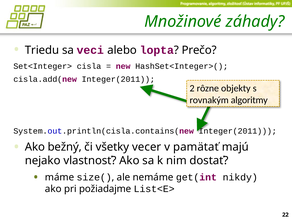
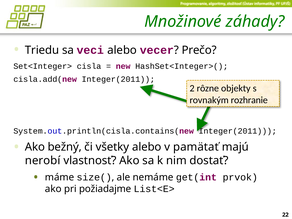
lopta: lopta -> vecer (157, 50)
algoritmy: algoritmy -> rozhranie (249, 100)
všetky vecer: vecer -> alebo (147, 147)
nejako: nejako -> nerobí (43, 161)
nikdy: nikdy -> prvok (240, 177)
